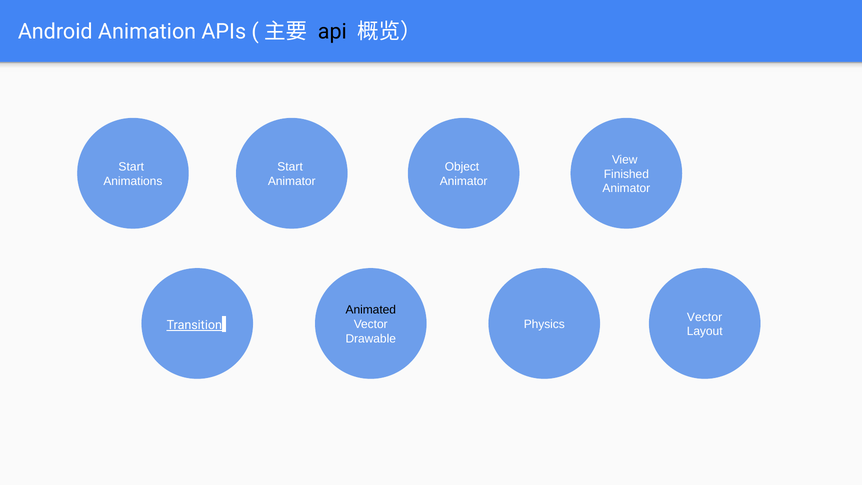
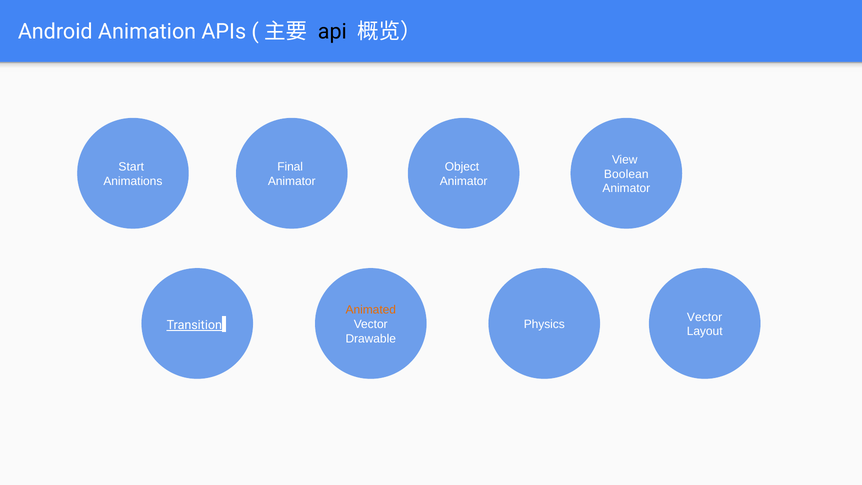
Start: Start -> Final (290, 167)
Finished: Finished -> Boolean (626, 174)
Animated colour: black -> orange (371, 310)
